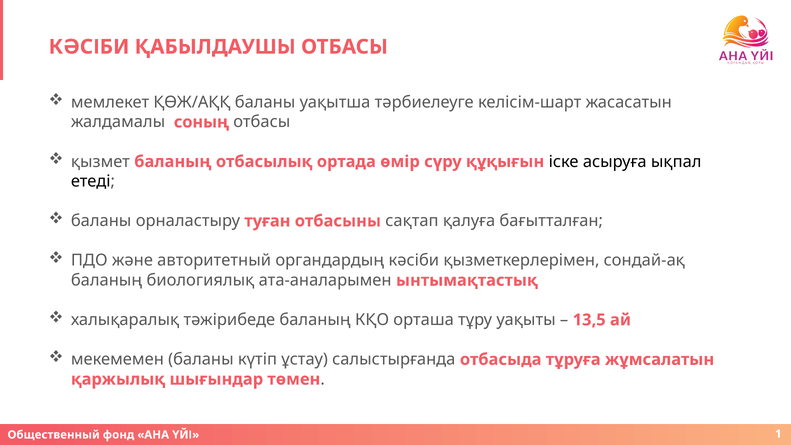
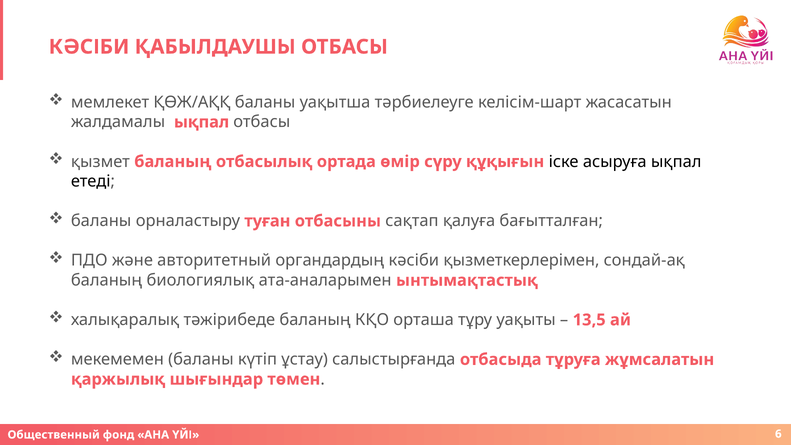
жалдамалы соның: соның -> ықпал (201, 122)
1: 1 -> 6 (778, 434)
